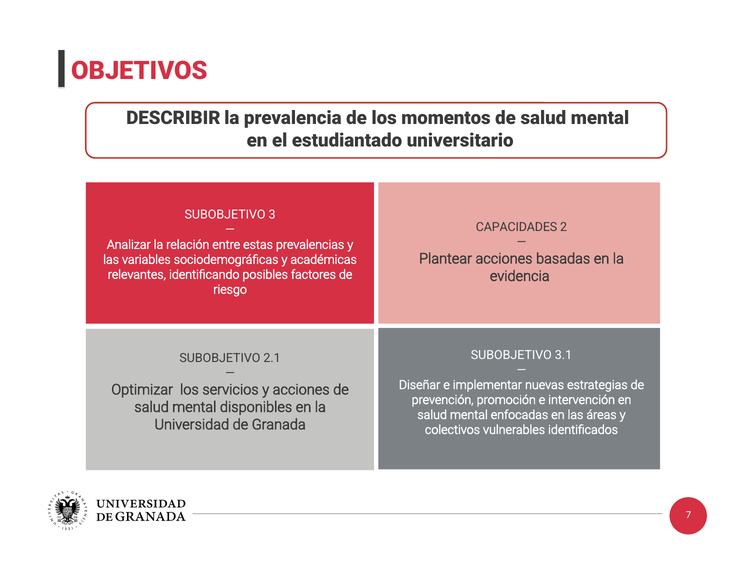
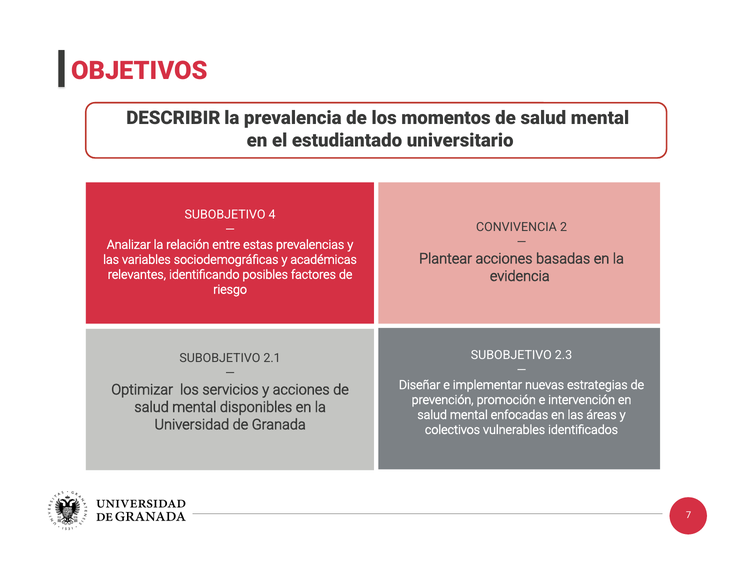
3: 3 -> 4 (272, 215)
CAPACIDADES: CAPACIDADES -> CONVIVENCIA (516, 227)
3.1: 3.1 -> 2.3 (564, 355)
